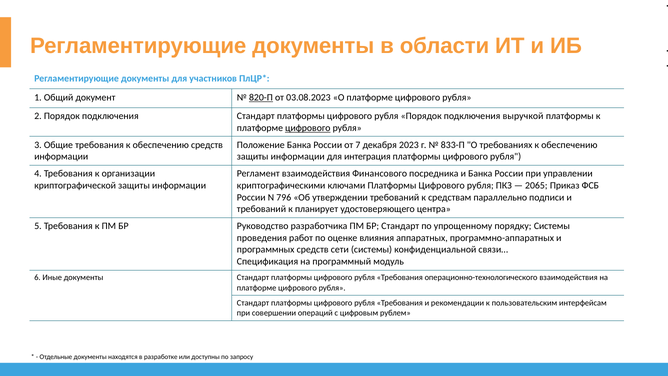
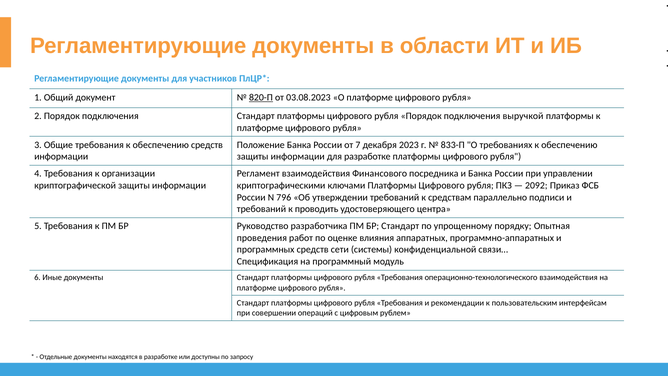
цифрового underline: present -> none (308, 128)
для интеграция: интеграция -> разработке (367, 157)
2065: 2065 -> 2092 (536, 185)
планирует: планирует -> проводить (317, 209)
порядку Системы: Системы -> Опытная (552, 226)
